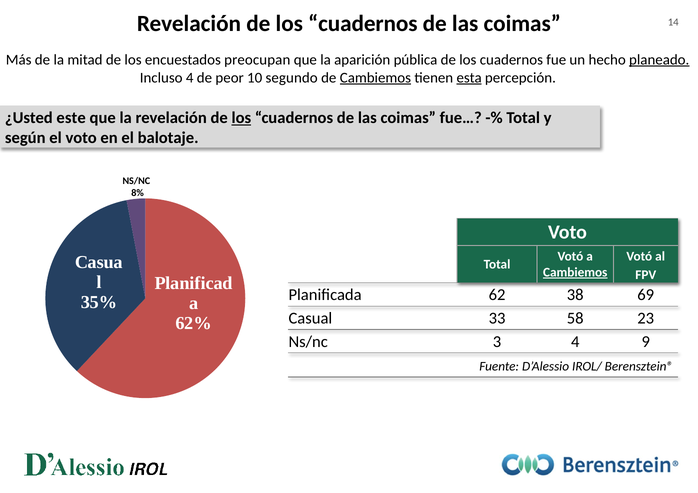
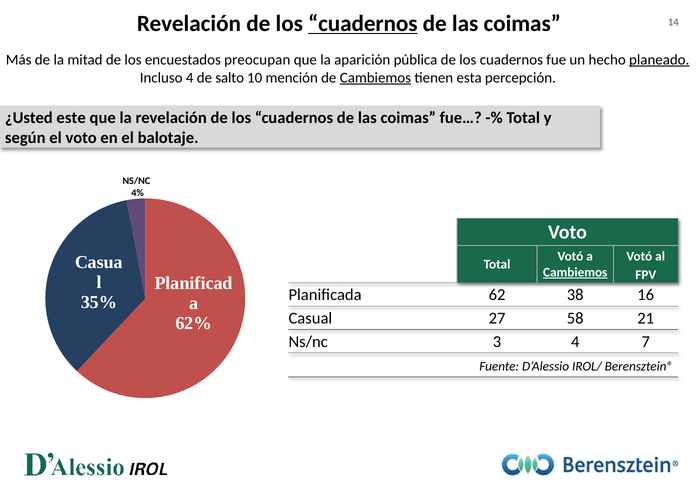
cuadernos underline: none -> present (363, 24)
peor: peor -> salto (230, 78)
segundo: segundo -> mención (292, 78)
esta underline: present -> none (469, 78)
los underline: present -> none (241, 118)
8%: 8% -> 4% (138, 193)
69: 69 -> 16 (646, 295)
33: 33 -> 27 (497, 319)
23: 23 -> 21 (646, 319)
9: 9 -> 7 (646, 342)
